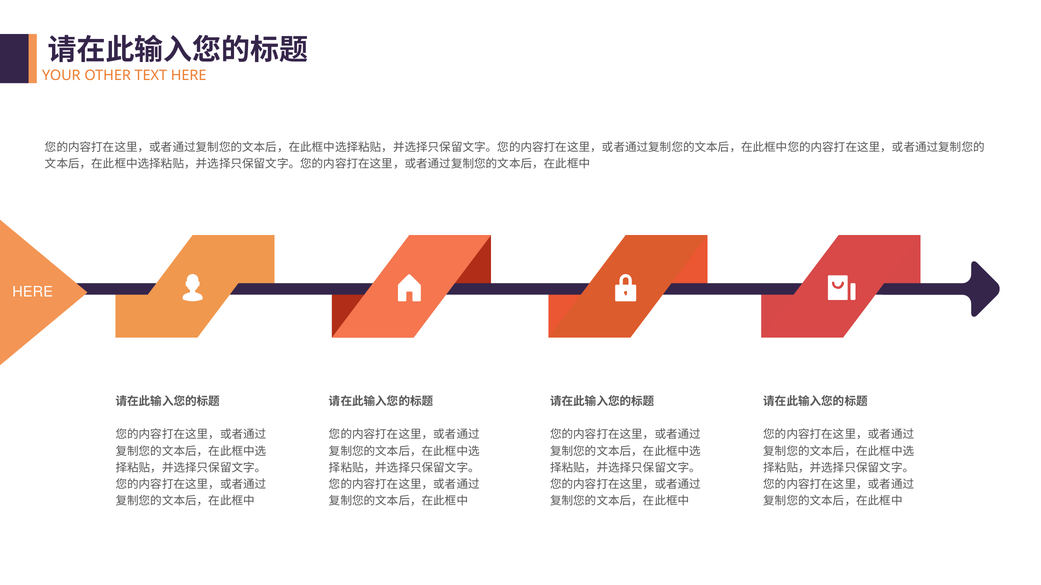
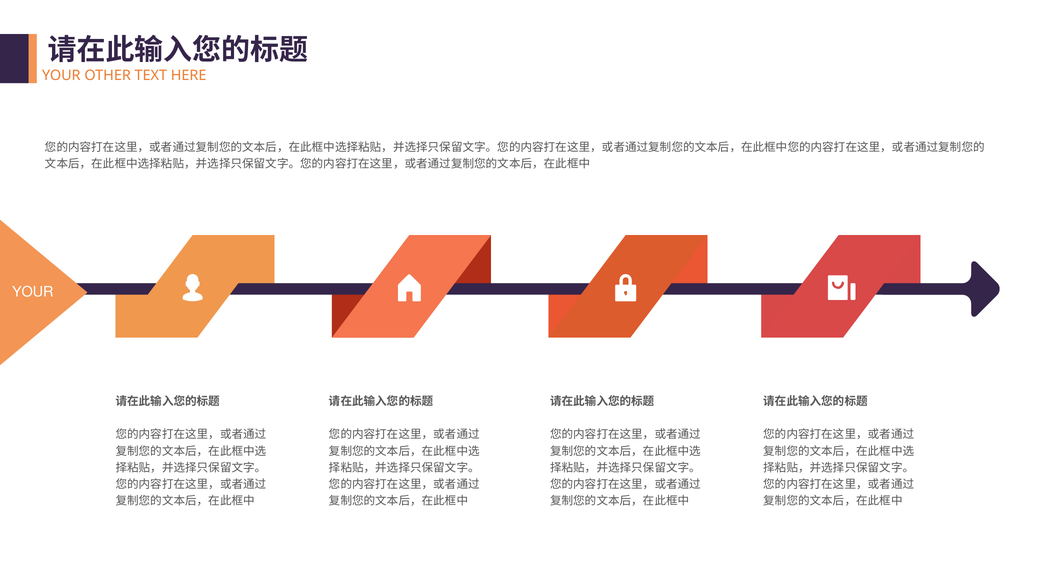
HERE: HERE -> YOUR (33, 292)
